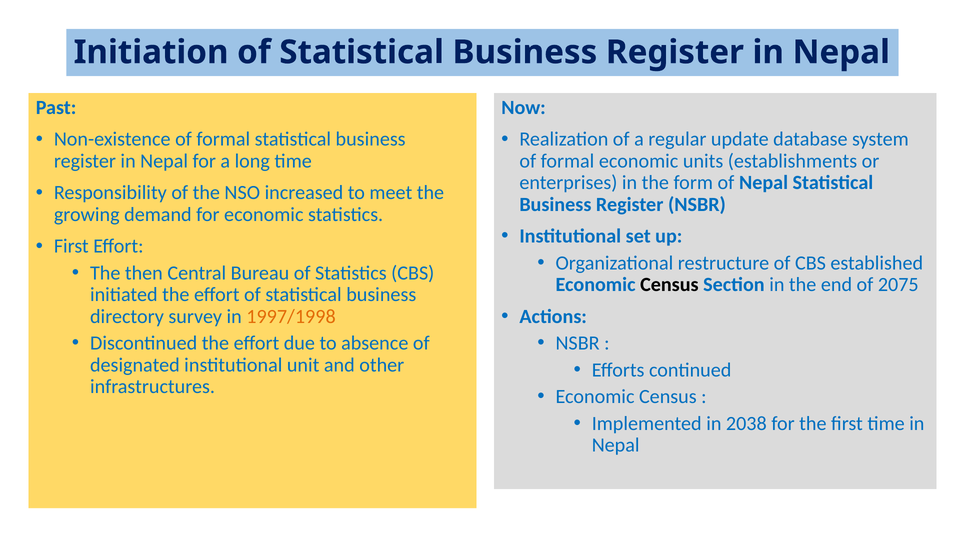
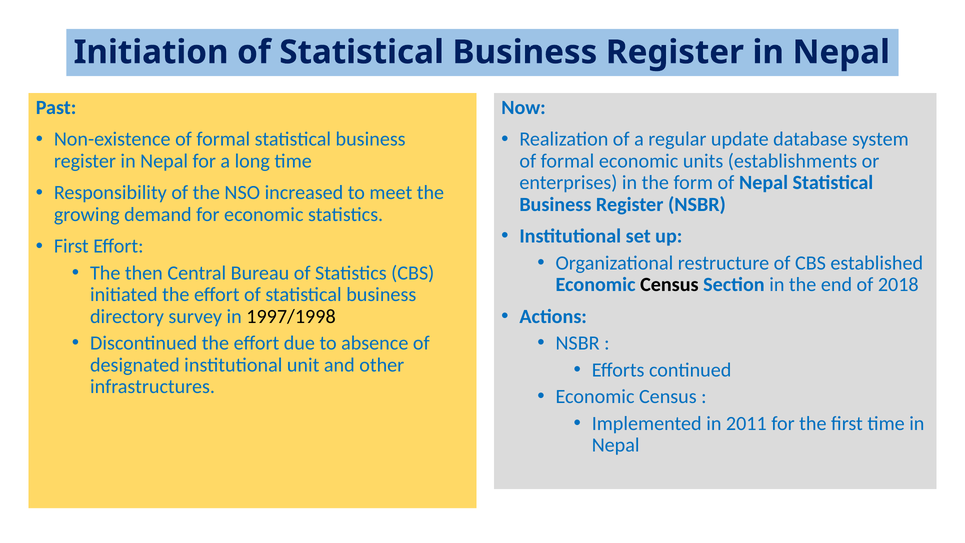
2075: 2075 -> 2018 (898, 285)
1997/1998 colour: orange -> black (291, 316)
2038: 2038 -> 2011 (746, 423)
